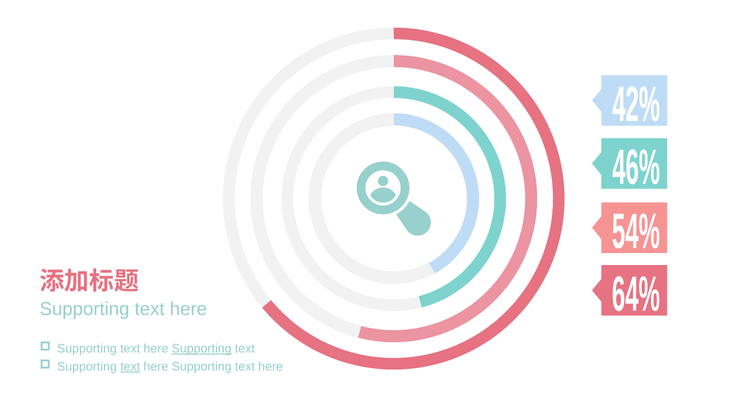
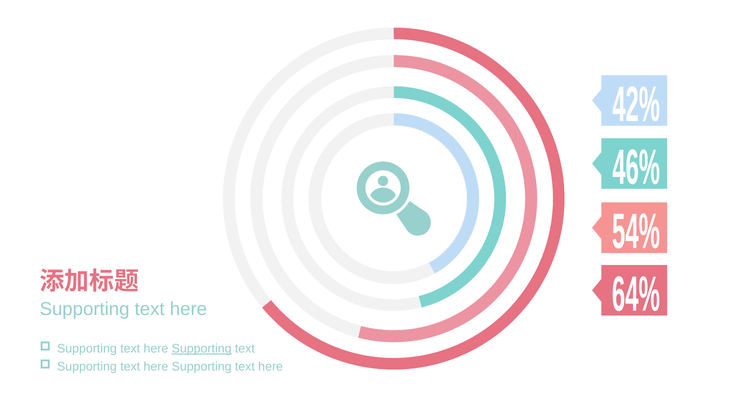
text underline: present -> none (130, 366)
